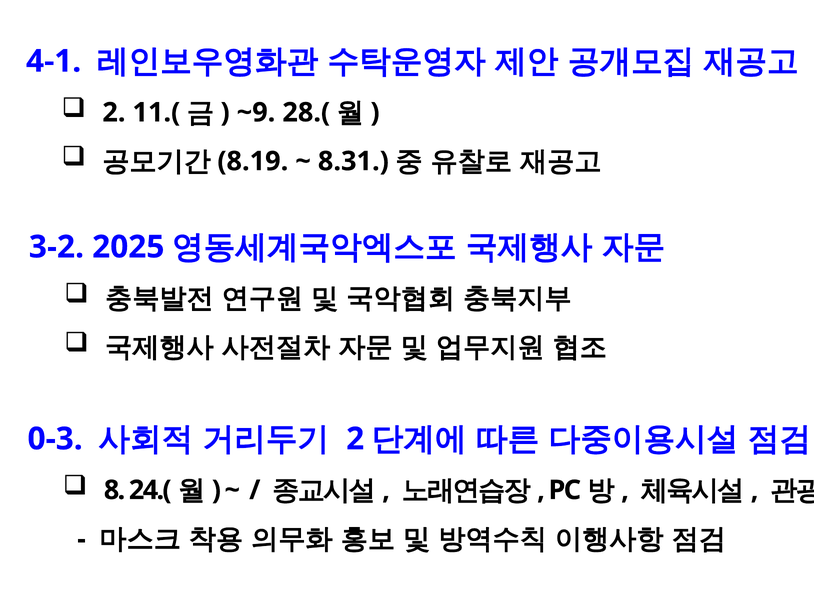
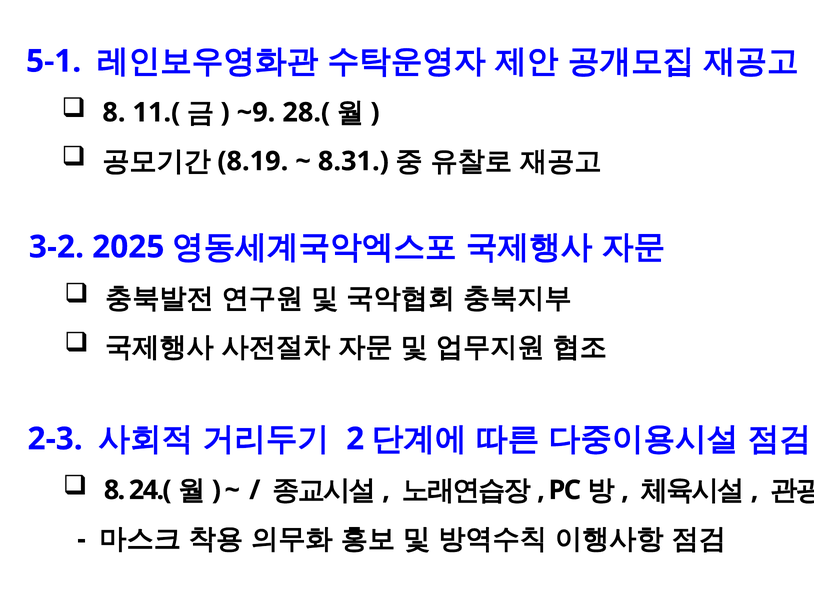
4-1: 4-1 -> 5-1 (54, 61)
2: 2 -> 8 (114, 113)
0-3: 0-3 -> 2-3 (55, 439)
